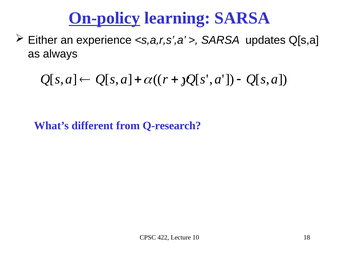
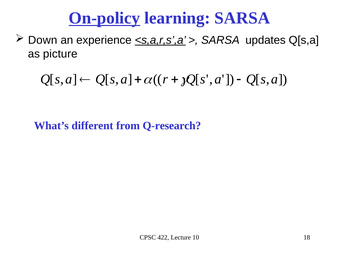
Either: Either -> Down (43, 40)
<s,a,r,s’,a underline: none -> present (160, 40)
always: always -> picture (60, 54)
